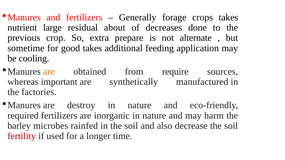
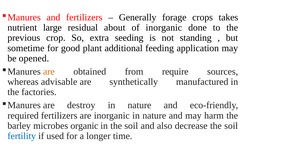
of decreases: decreases -> inorganic (164, 28)
prepare: prepare -> seeding (129, 38)
alternate: alternate -> standing (196, 38)
good takes: takes -> plant (92, 48)
cooling: cooling -> opened (34, 58)
important: important -> advisable (59, 82)
rainfed: rainfed -> organic (84, 126)
fertility colour: red -> blue (22, 136)
